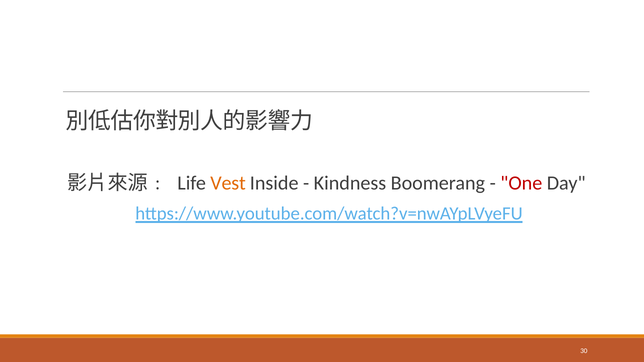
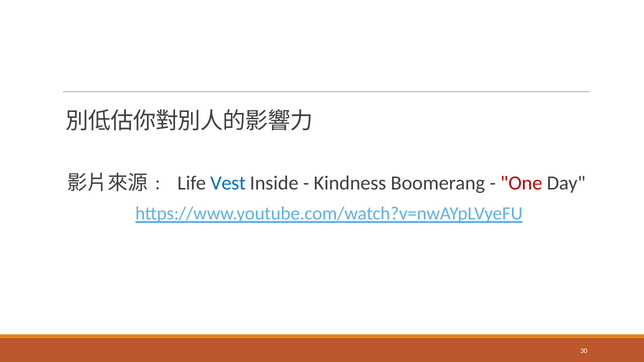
Vest colour: orange -> blue (228, 183)
